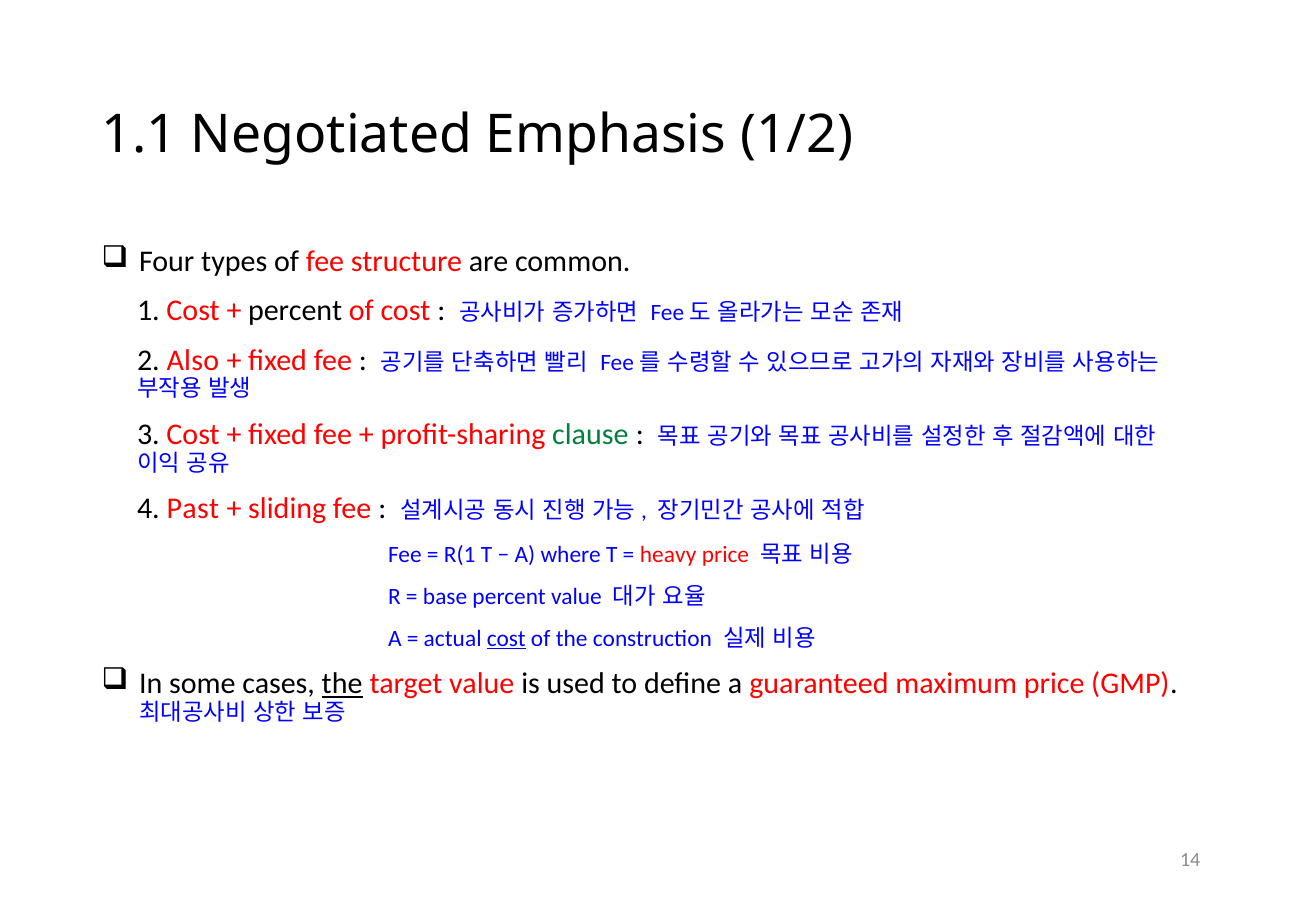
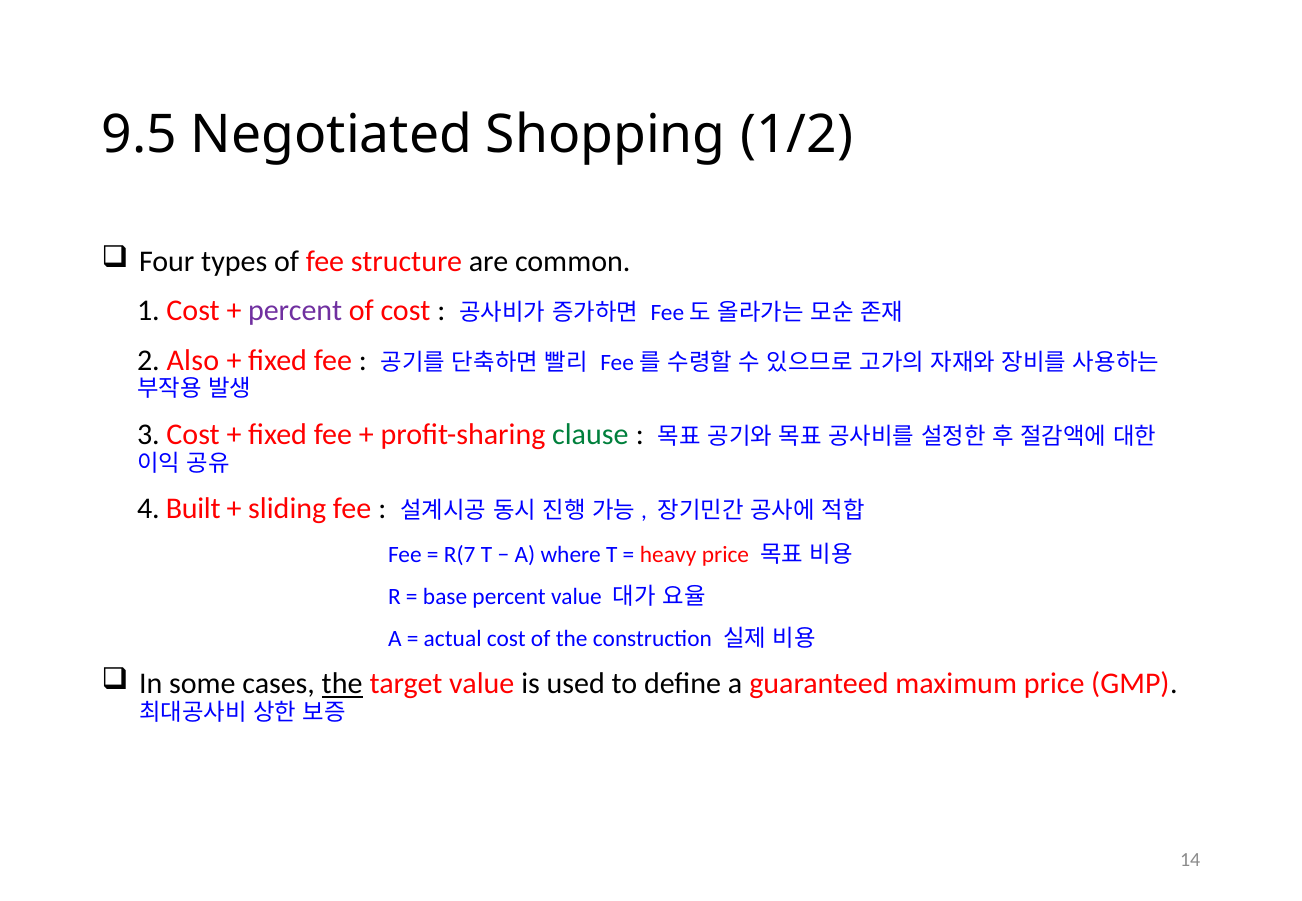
1.1: 1.1 -> 9.5 (139, 135)
Emphasis: Emphasis -> Shopping (606, 135)
percent colour: black -> purple (295, 311)
Past: Past -> Built (193, 509)
R(1: R(1 -> R(7 (460, 555)
cost underline: present -> none (506, 639)
